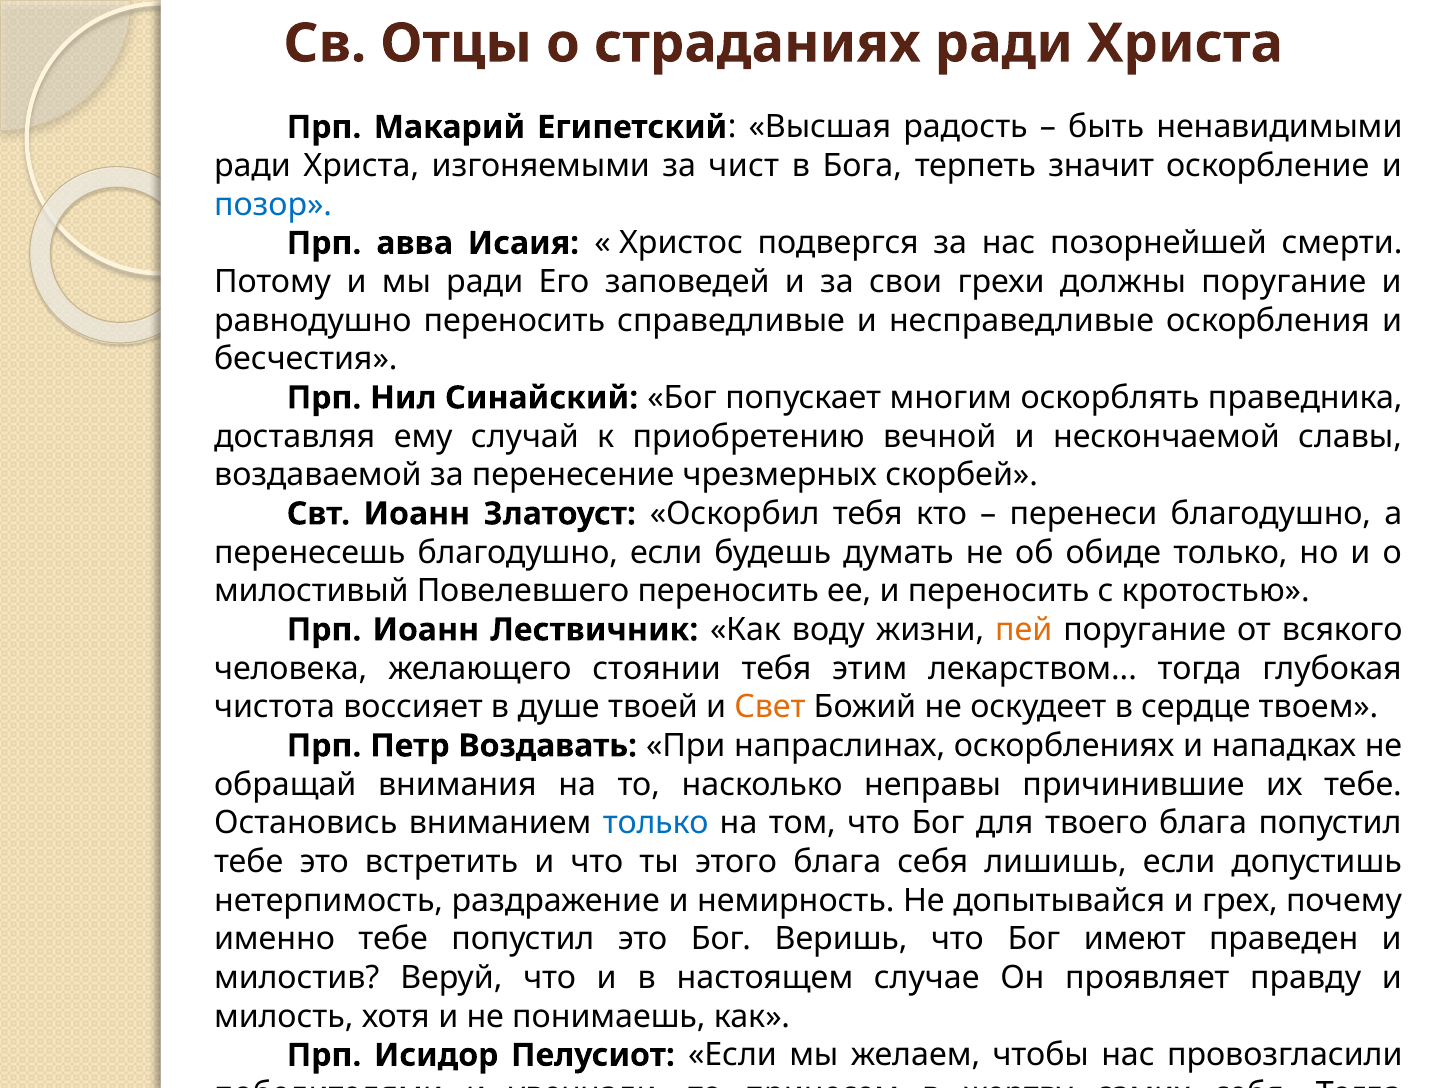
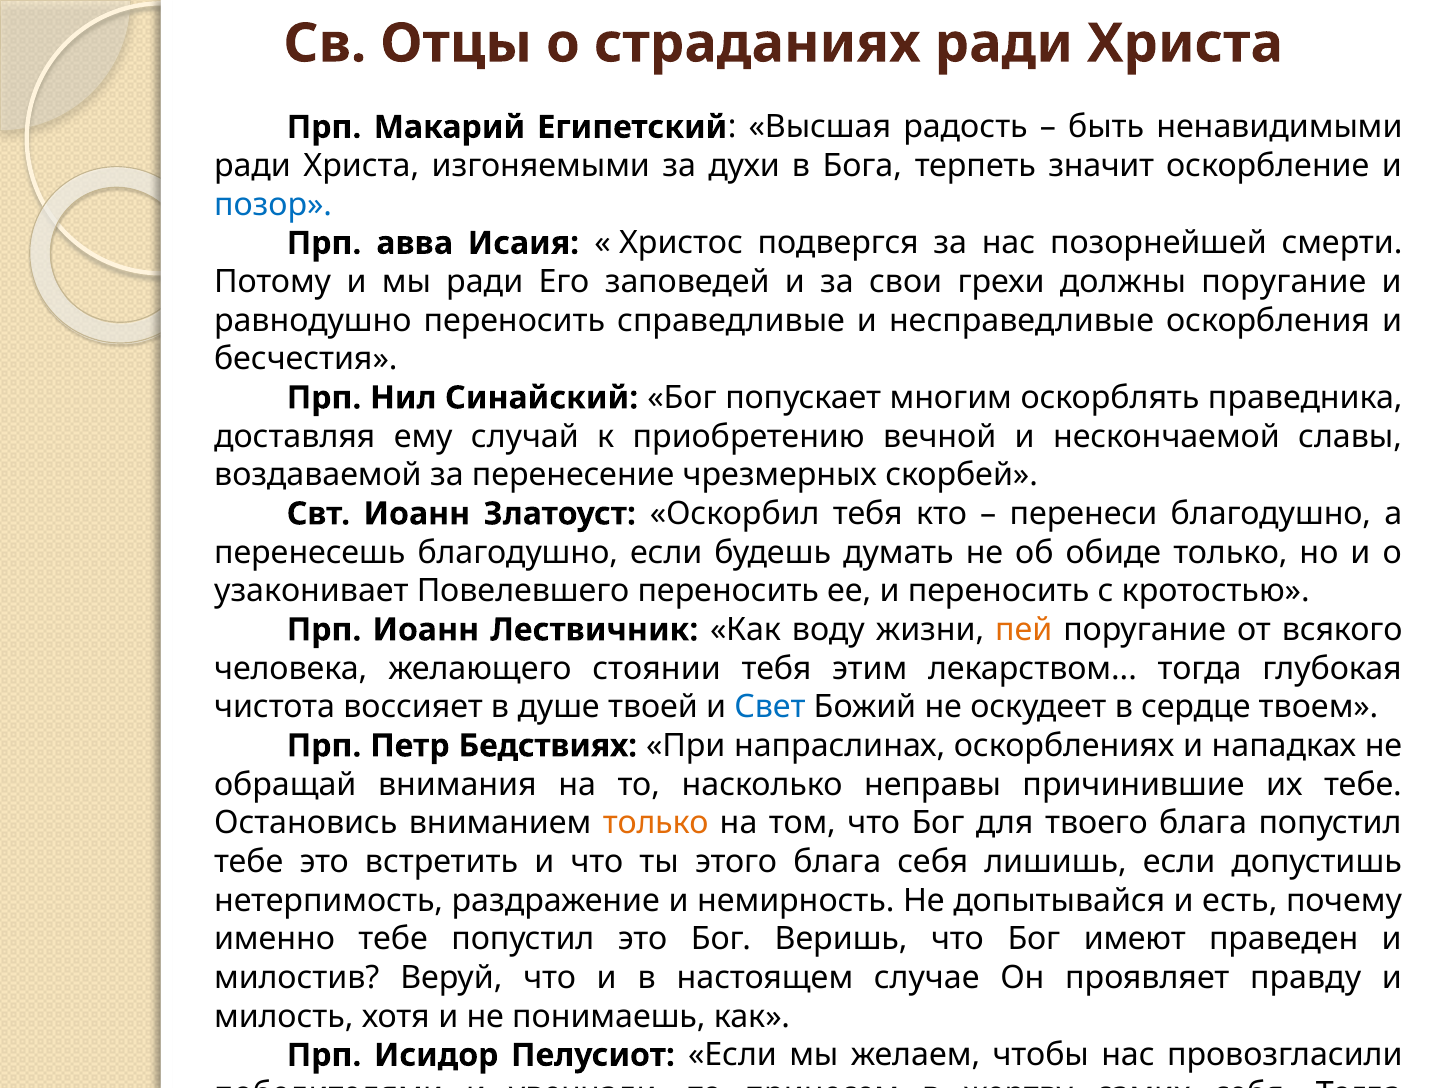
чист: чист -> духи (744, 166)
милостивый: милостивый -> узаконивает (311, 591)
Свет colour: orange -> blue (770, 707)
Воздавать: Воздавать -> Бедствиях (548, 746)
только colour: blue -> orange (656, 823)
грех: грех -> есть (1240, 901)
